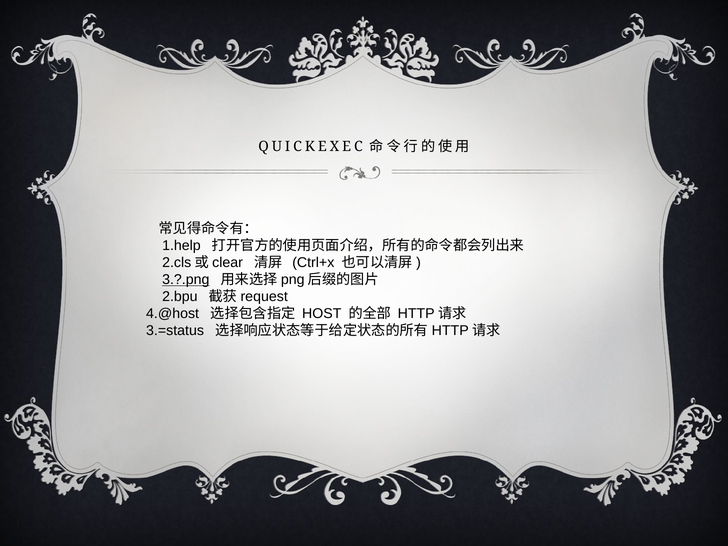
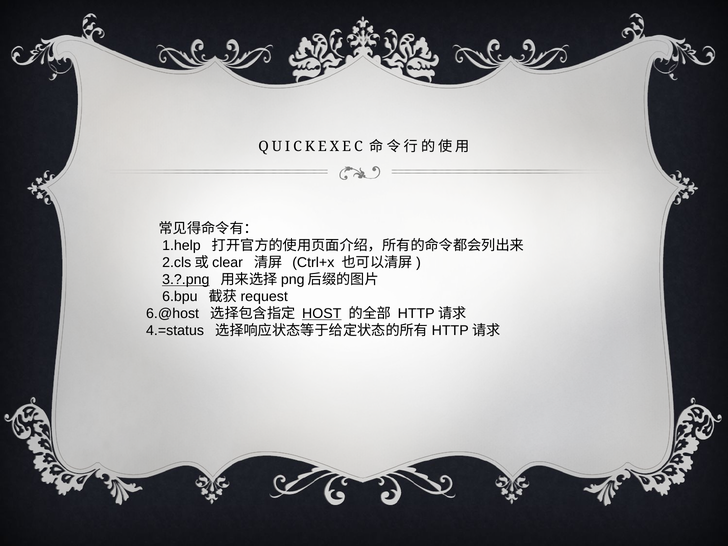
2.bpu: 2.bpu -> 6.bpu (180, 297)
4.@host: 4.@host -> 6.@host (173, 314)
HOST underline: none -> present (322, 314)
3.=status: 3.=status -> 4.=status (175, 331)
